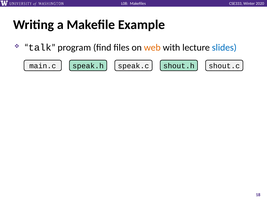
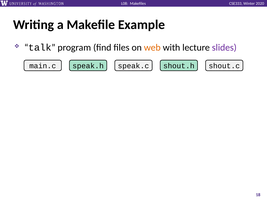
slides colour: blue -> purple (224, 48)
